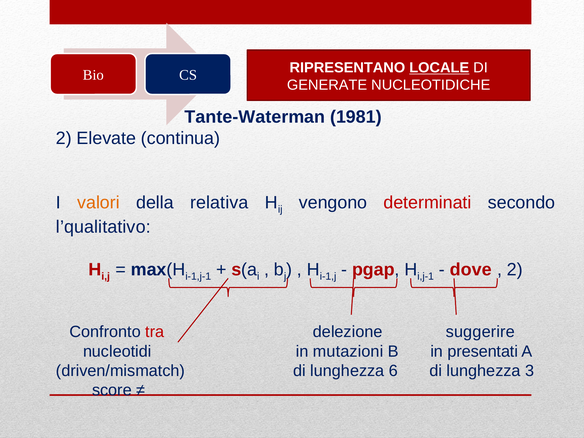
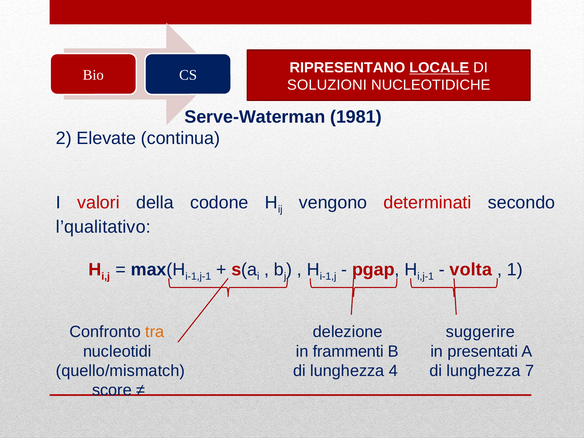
GENERATE: GENERATE -> SOLUZIONI (327, 85)
Tante-Waterman: Tante-Waterman -> Serve-Waterman (255, 117)
valori colour: orange -> red (98, 202)
relativa: relativa -> codone (219, 202)
dove: dove -> volta (471, 270)
2: 2 -> 1 (515, 270)
tra colour: red -> orange (155, 332)
mutazioni: mutazioni -> frammenti (348, 351)
driven/mismatch: driven/mismatch -> quello/mismatch (120, 371)
6: 6 -> 4 (393, 371)
3: 3 -> 7 (530, 371)
